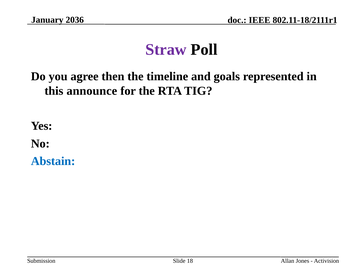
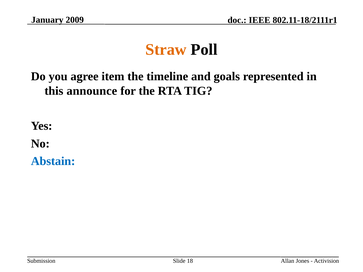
2036: 2036 -> 2009 (75, 20)
Straw colour: purple -> orange (166, 49)
then: then -> item (113, 76)
